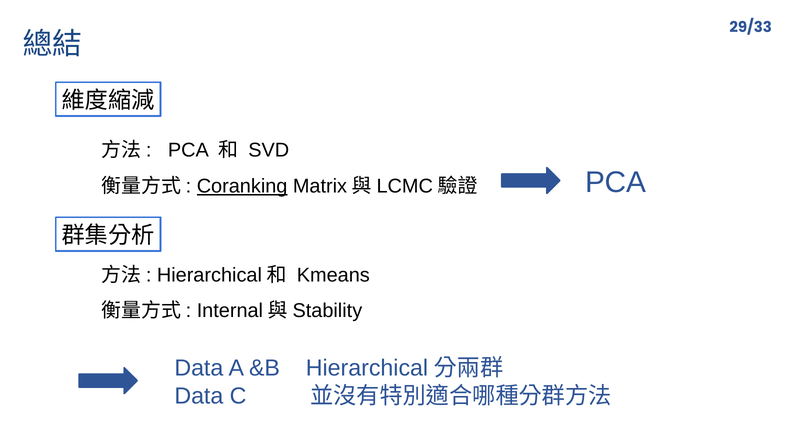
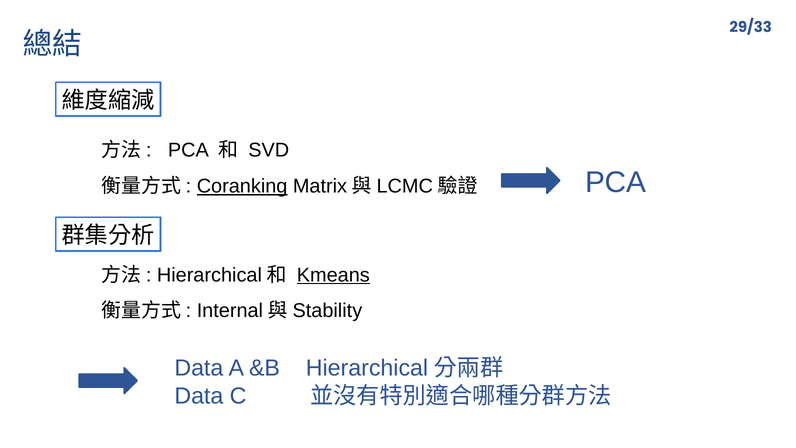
Kmeans underline: none -> present (333, 275)
